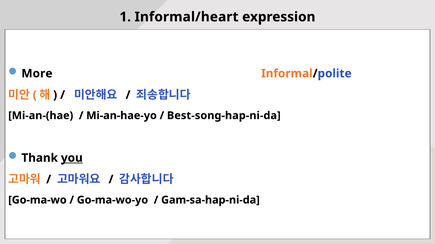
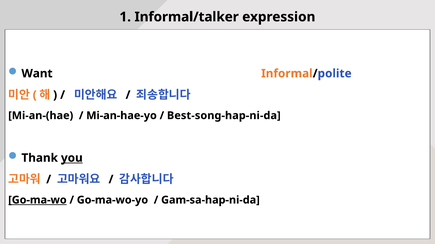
Informal/heart: Informal/heart -> Informal/talker (187, 17)
More: More -> Want (37, 74)
Go-ma-wo underline: none -> present (37, 201)
